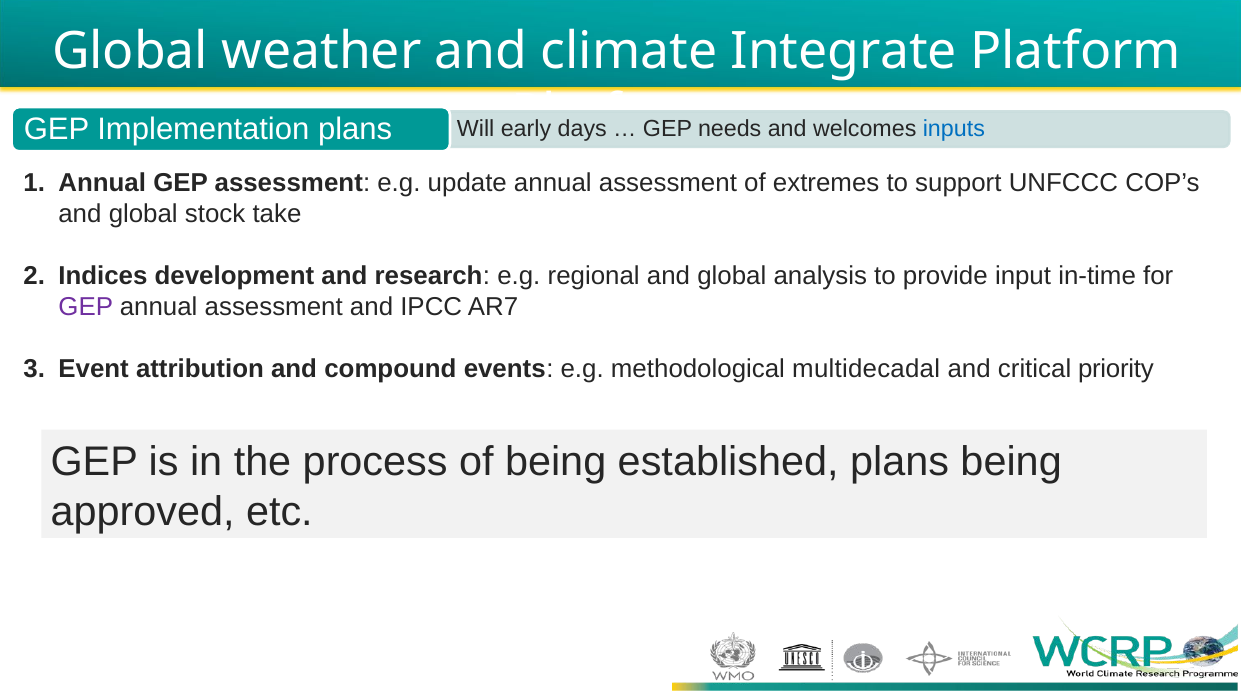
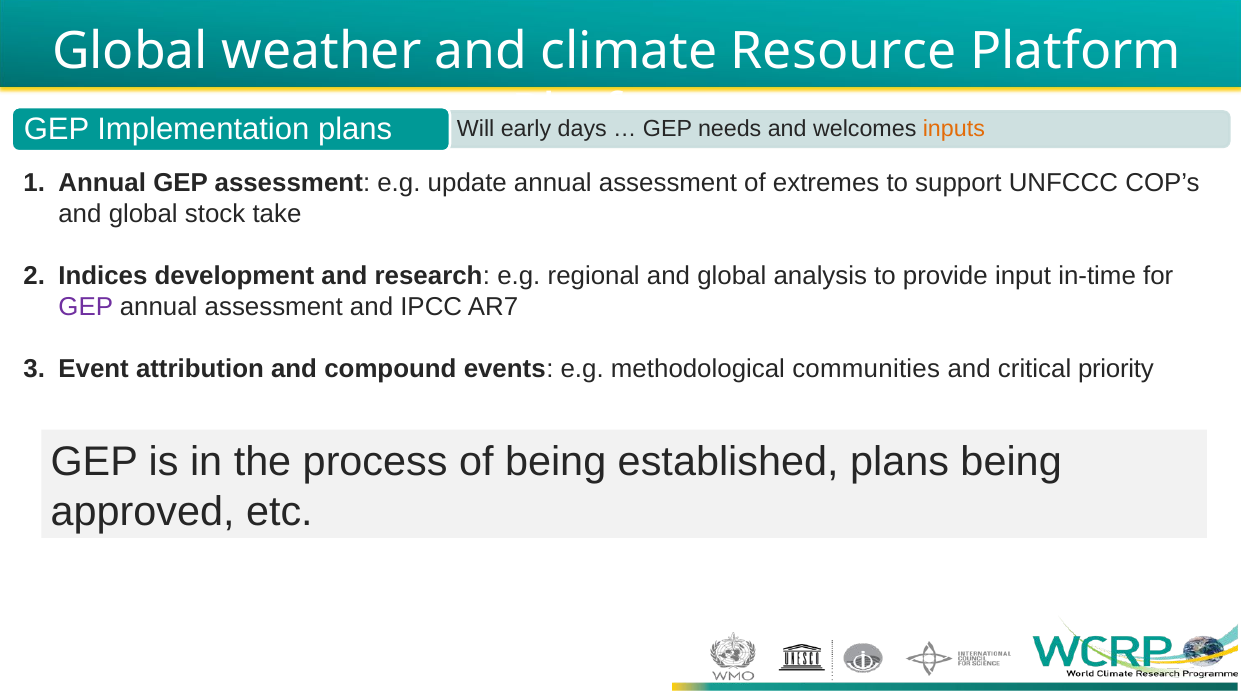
Integrate: Integrate -> Resource (844, 51)
inputs colour: blue -> orange (954, 129)
multidecadal: multidecadal -> communities (866, 369)
